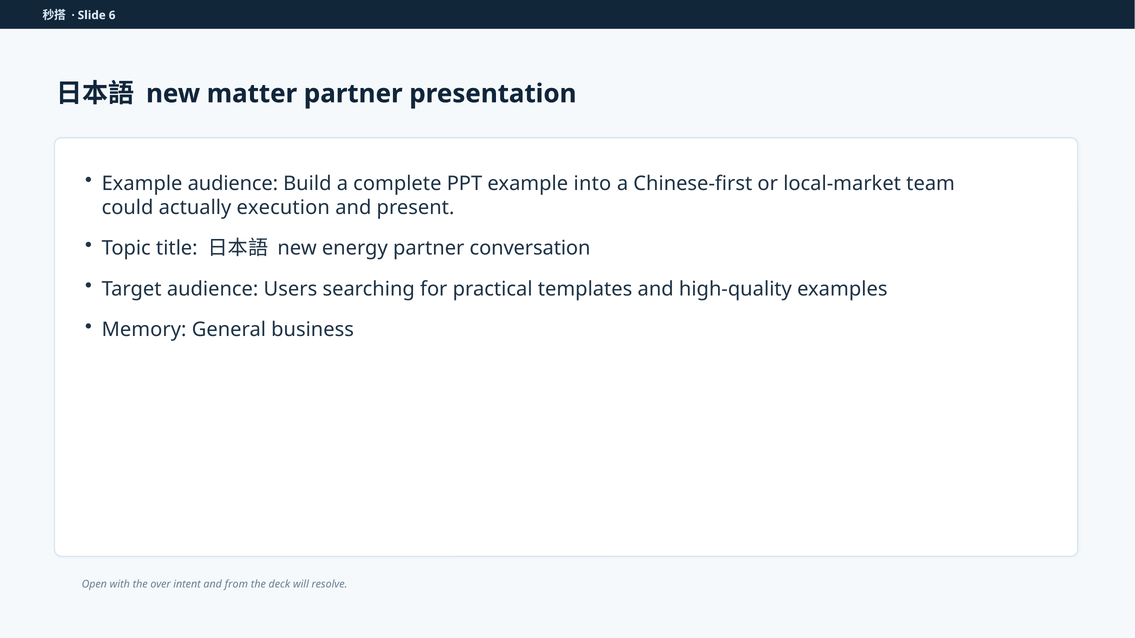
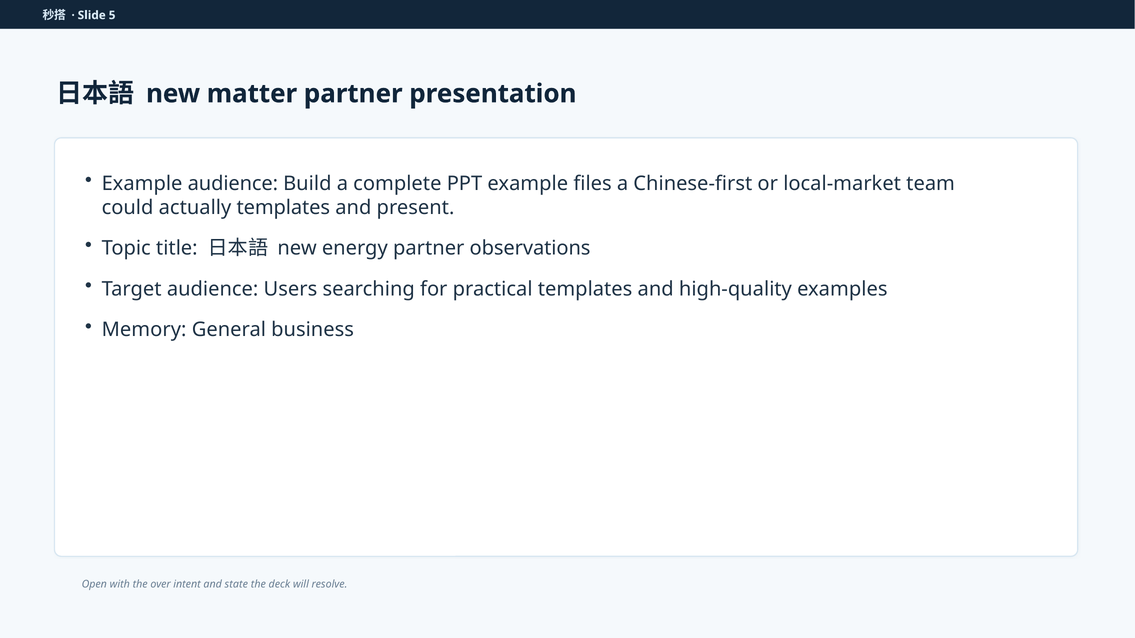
6: 6 -> 5 (112, 15)
into: into -> files (593, 184)
actually execution: execution -> templates (283, 208)
conversation: conversation -> observations (530, 249)
from: from -> state (236, 585)
